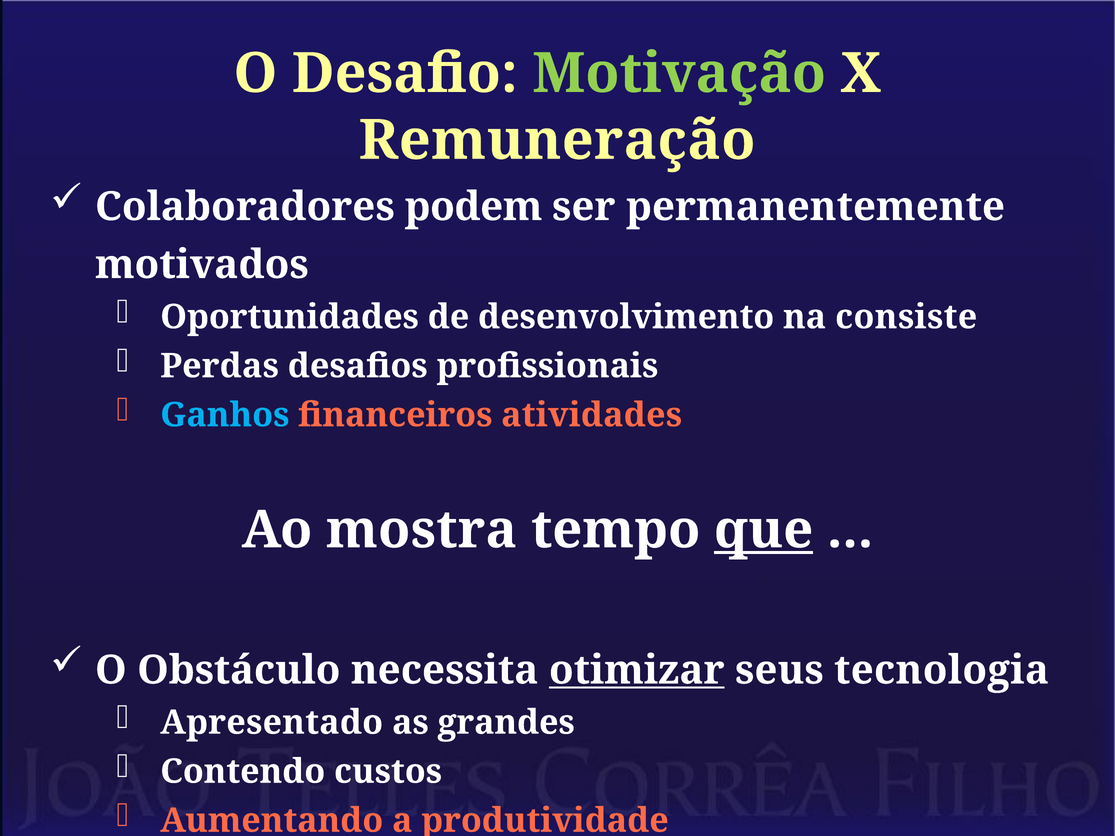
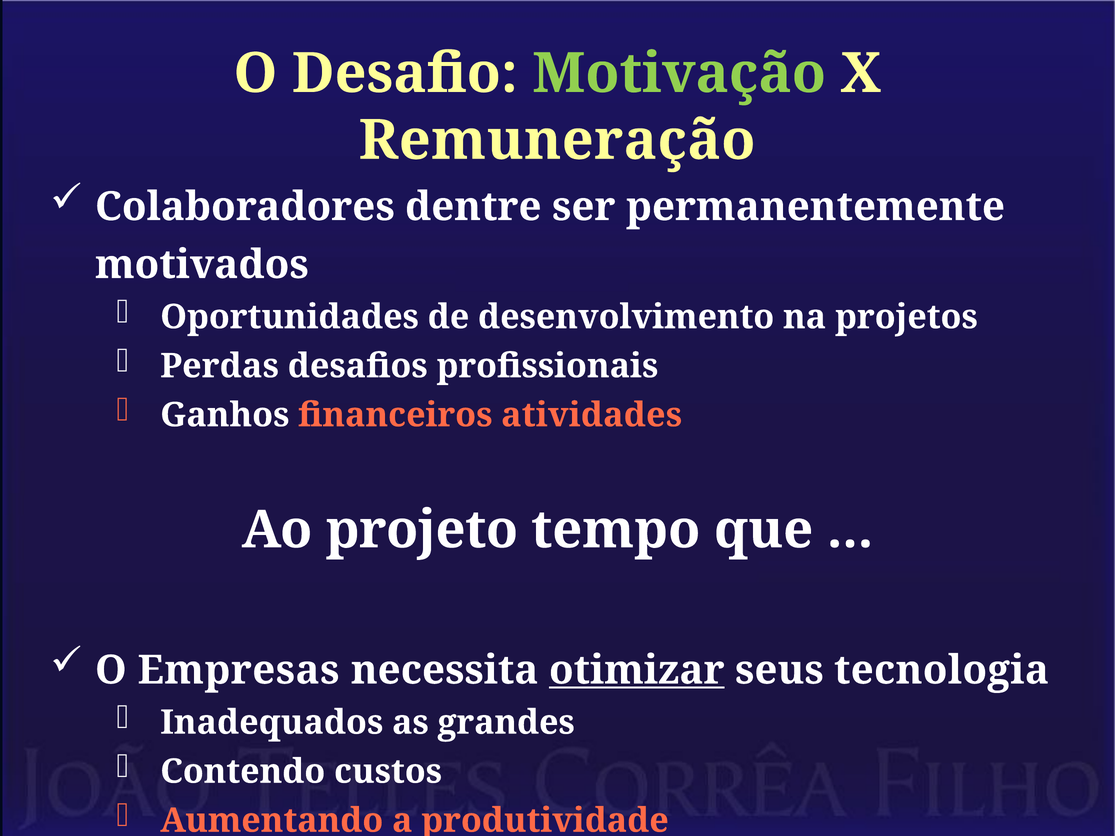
podem: podem -> dentre (473, 207)
consiste: consiste -> projetos (906, 317)
Ganhos colour: light blue -> white (225, 415)
mostra: mostra -> projeto (422, 530)
que underline: present -> none (764, 530)
Obstáculo: Obstáculo -> Empresas (239, 670)
Apresentado: Apresentado -> Inadequados (272, 723)
